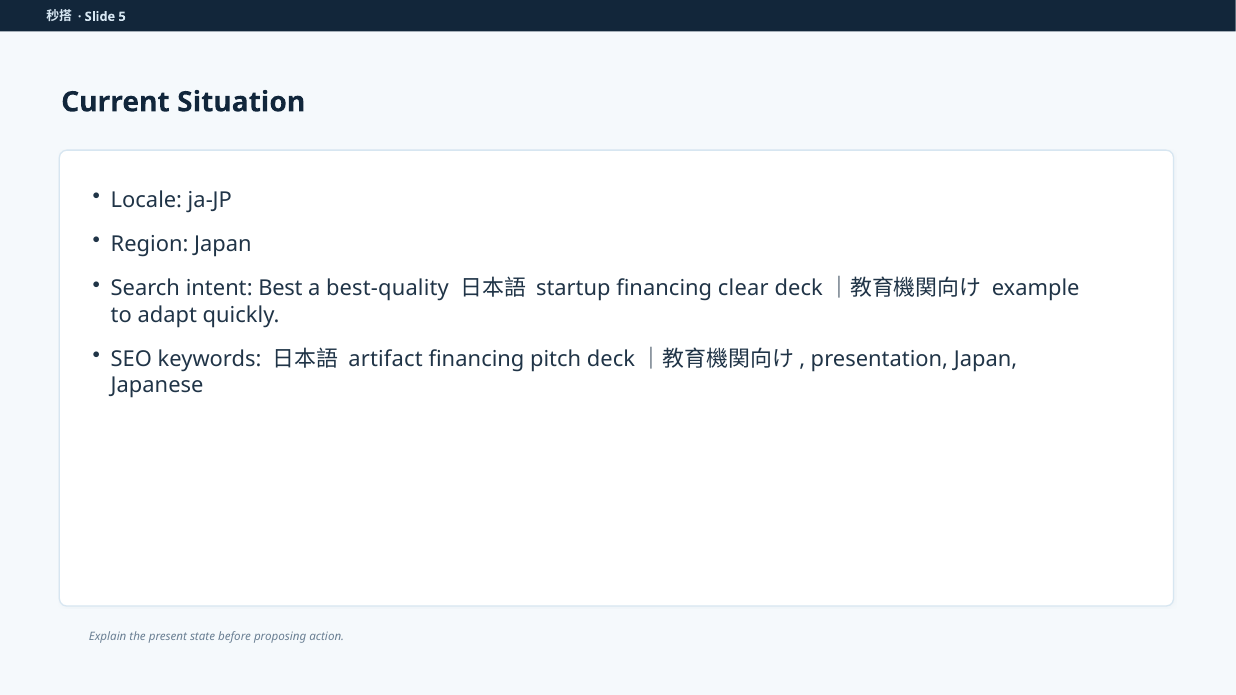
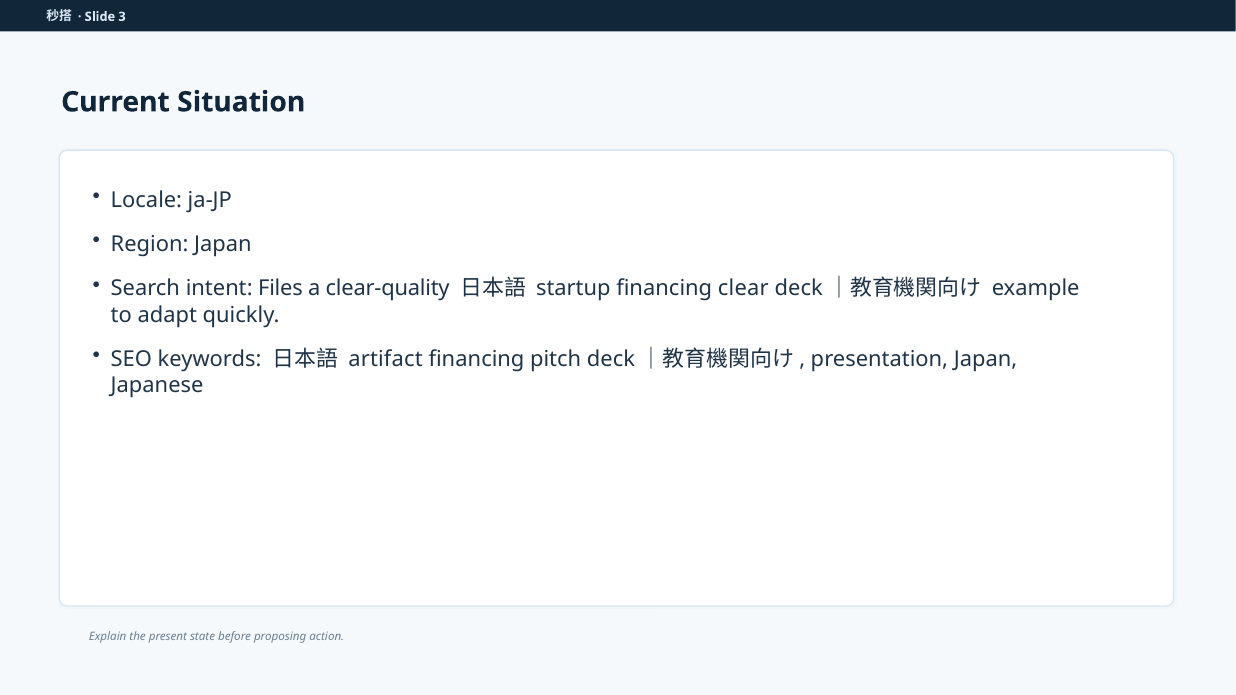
5: 5 -> 3 (122, 17)
Best: Best -> Files (280, 289)
best-quality: best-quality -> clear-quality (388, 289)
